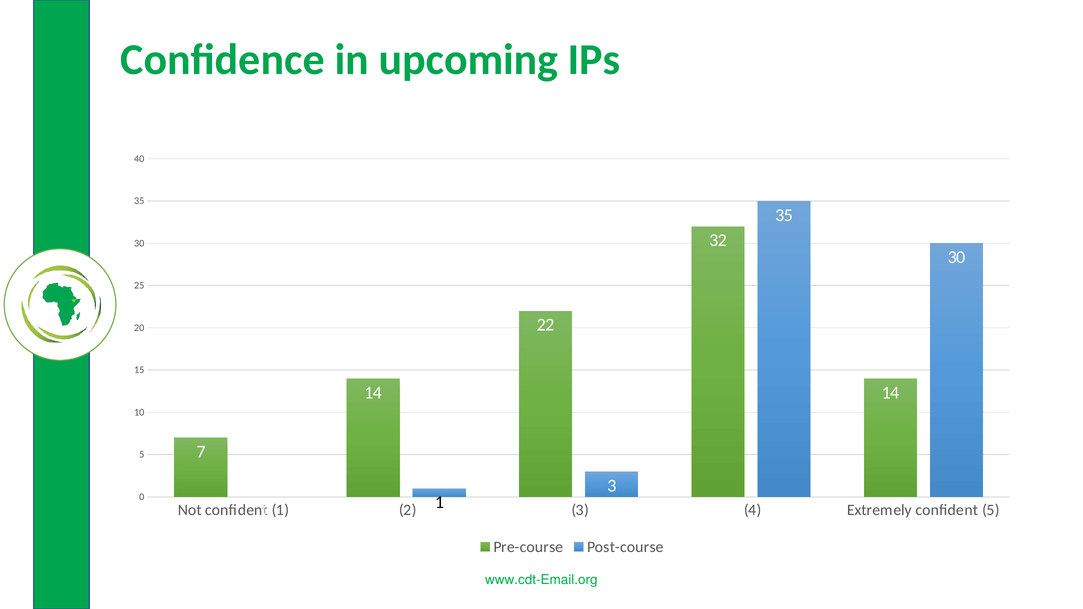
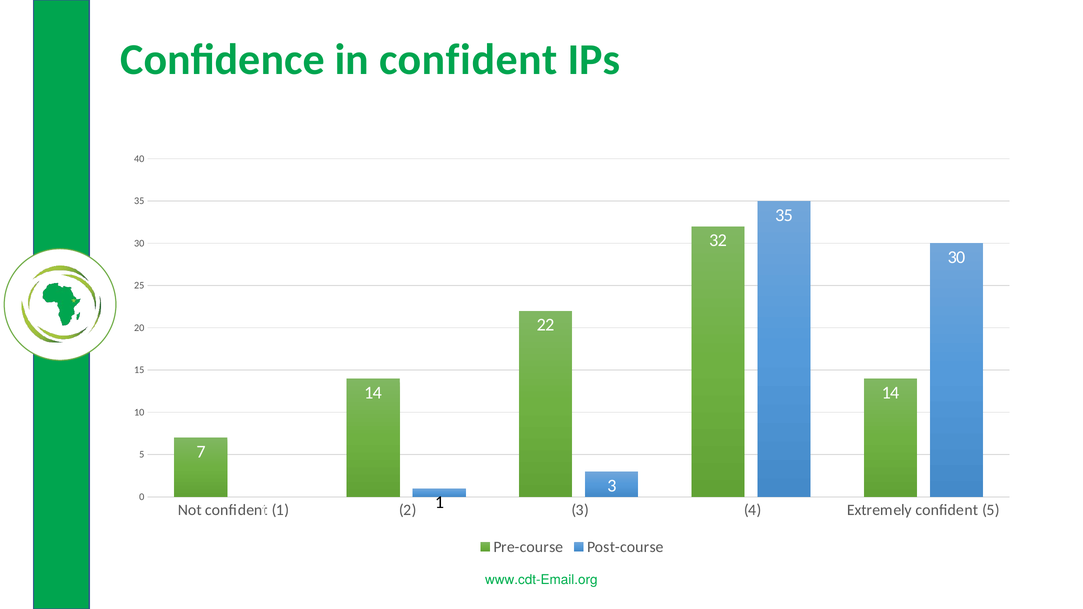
in upcoming: upcoming -> confident (468, 60)
